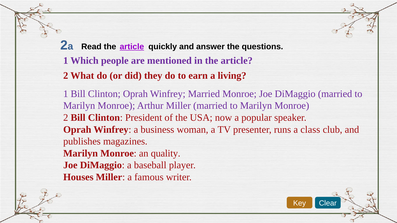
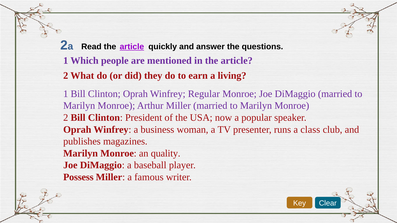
Winfrey Married: Married -> Regular (204, 94)
Houses: Houses -> Possess (78, 177)
